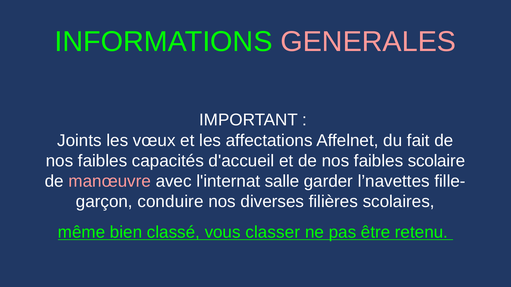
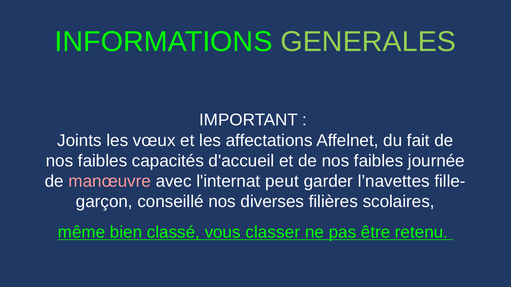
GENERALES colour: pink -> light green (368, 42)
scolaire: scolaire -> journée (436, 161)
salle: salle -> peut (282, 181)
conduire: conduire -> conseillé (171, 202)
